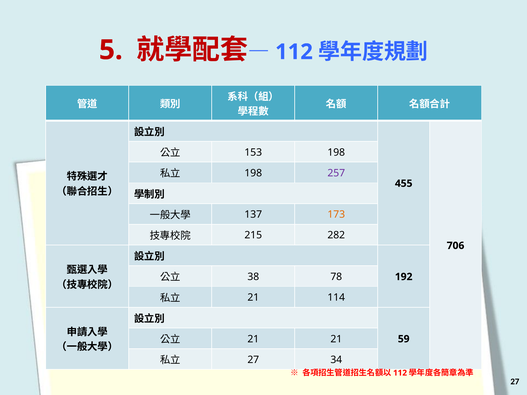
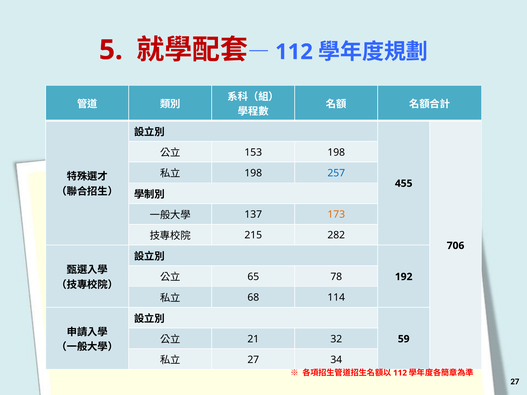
257 colour: purple -> blue (336, 173)
38: 38 -> 65 (253, 277)
21: 21 -> 68 (253, 298)
21 21: 21 -> 32 (336, 339)
